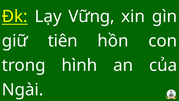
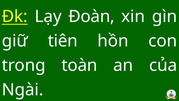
Vững: Vững -> Đoàn (91, 16)
hình: hình -> toàn (79, 65)
